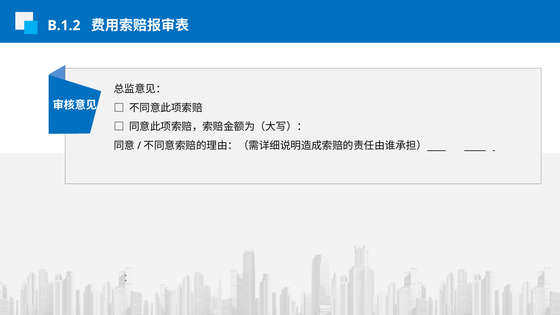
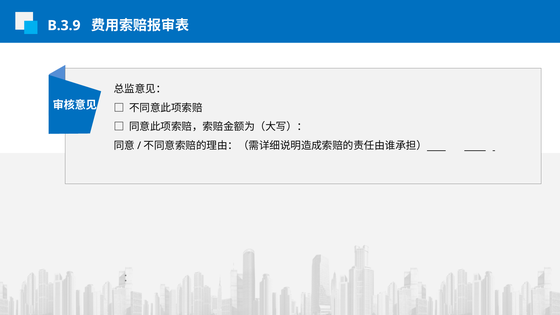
B.1.2: B.1.2 -> B.3.9 (64, 26)
